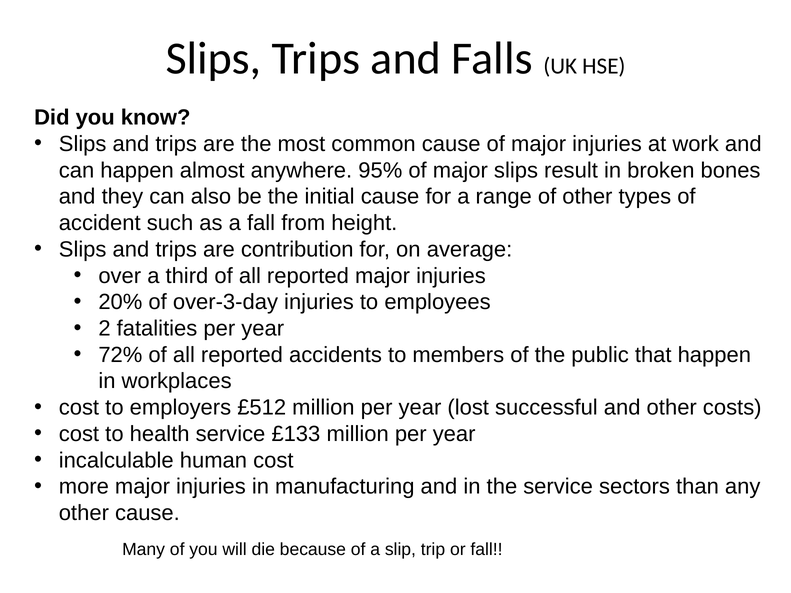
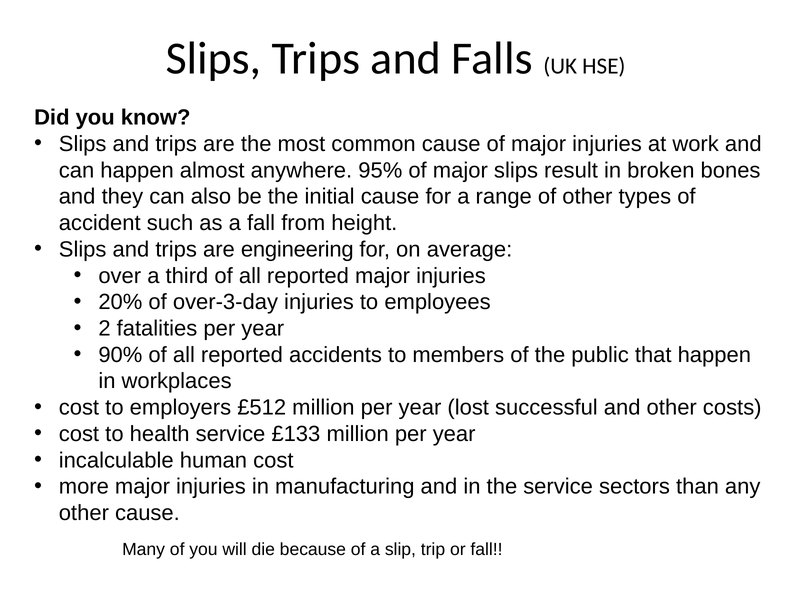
contribution: contribution -> engineering (297, 250)
72%: 72% -> 90% (120, 355)
